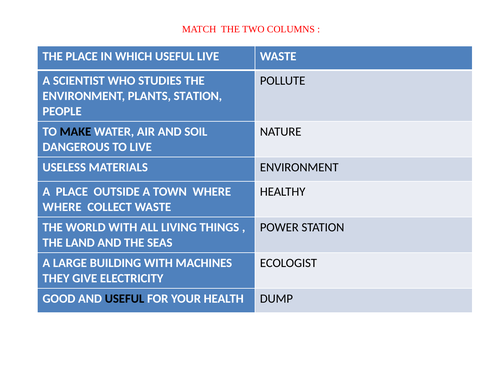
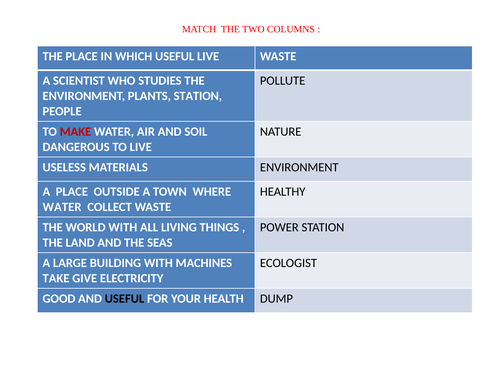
MAKE colour: black -> red (75, 131)
WHERE: WHERE -> WATER (62, 207)
THEY: THEY -> TAKE (56, 278)
